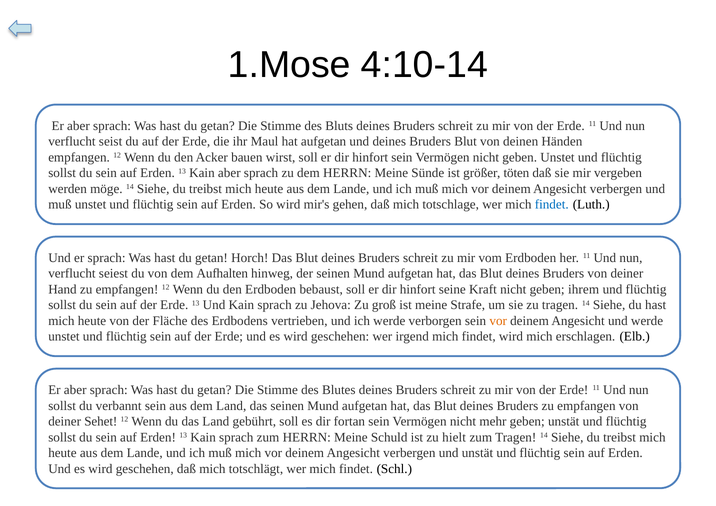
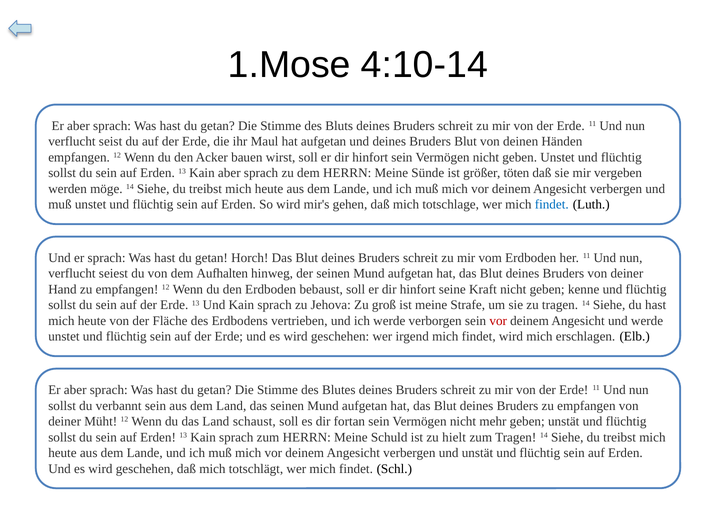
ihrem: ihrem -> kenne (584, 290)
vor colour: orange -> red (498, 321)
Sehet: Sehet -> Müht (101, 422)
gebührt: gebührt -> schaust (254, 422)
